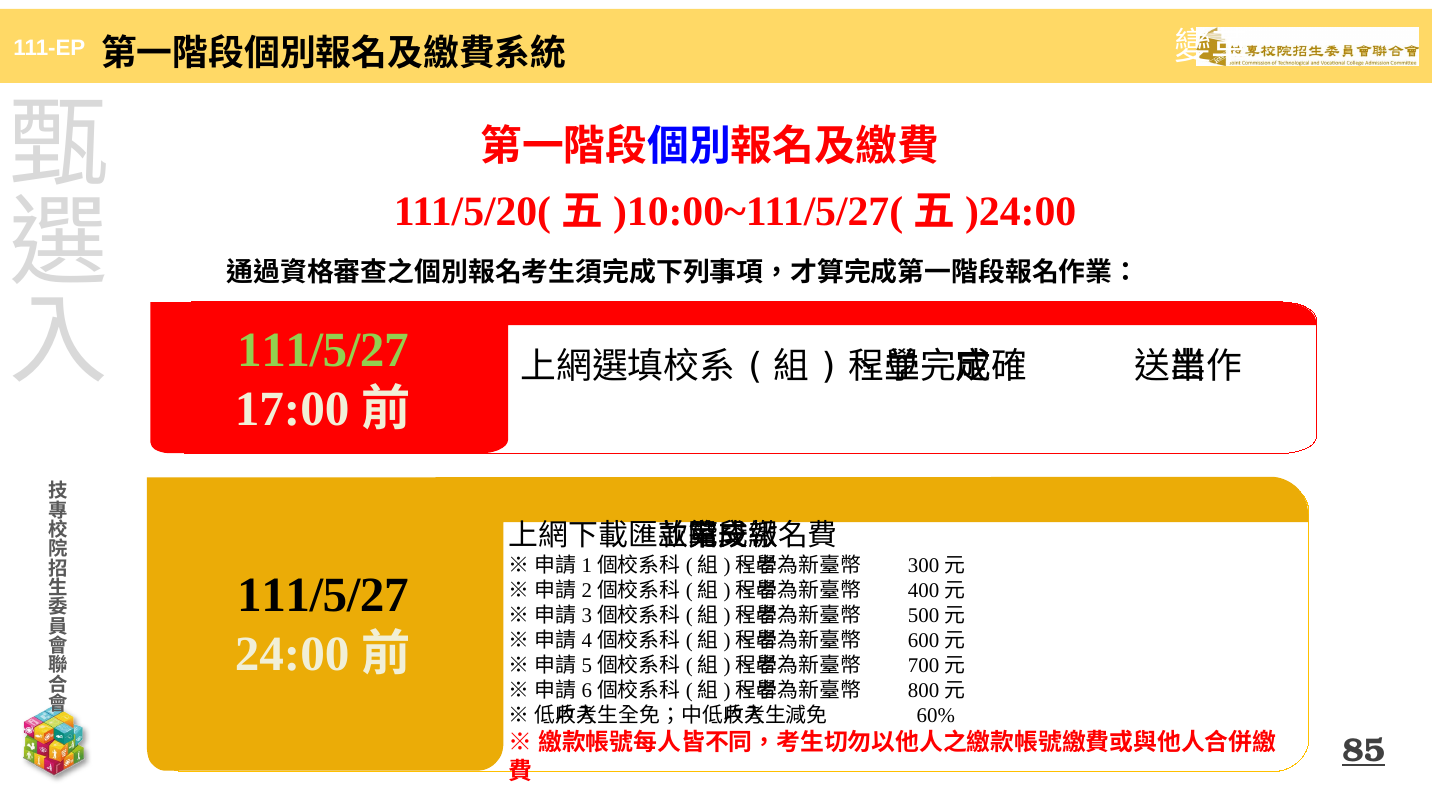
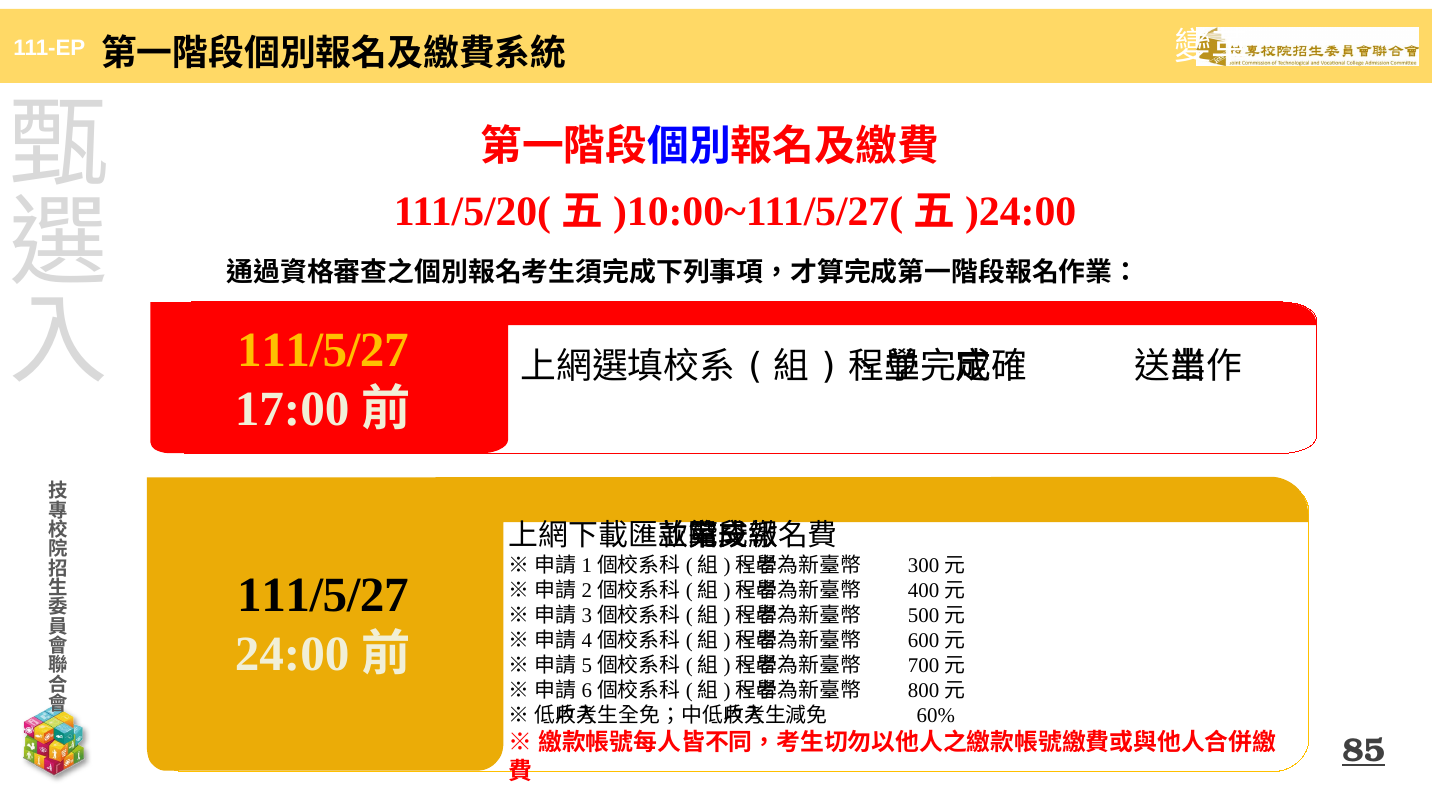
111/5/27 colour: light green -> yellow (323, 351)
